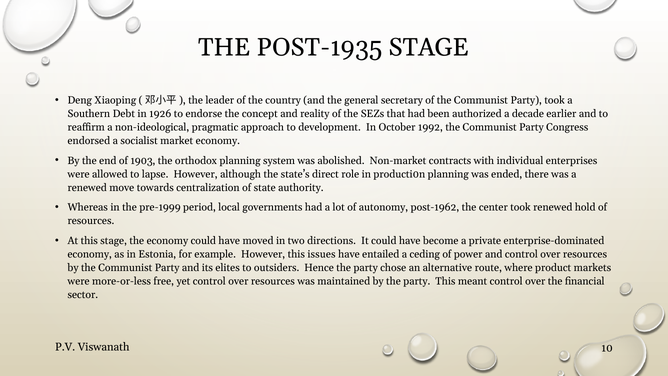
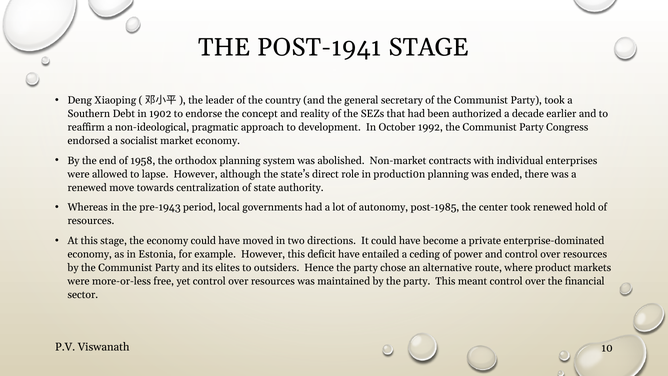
POST-1935: POST-1935 -> POST-1941 (319, 47)
1926: 1926 -> 1902 (160, 114)
1903: 1903 -> 1958 (143, 161)
pre-1999: pre-1999 -> pre-1943 (160, 207)
post-1962: post-1962 -> post-1985 (435, 207)
issues: issues -> deficit (322, 254)
